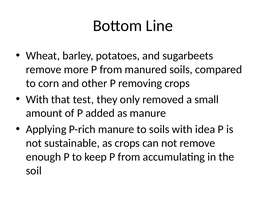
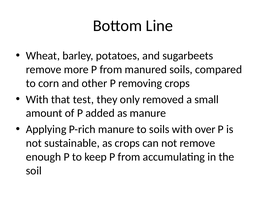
idea: idea -> over (205, 129)
